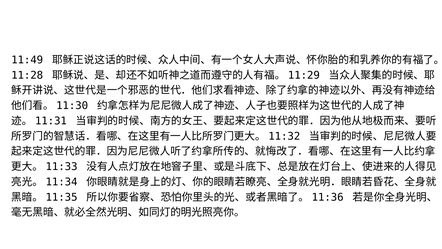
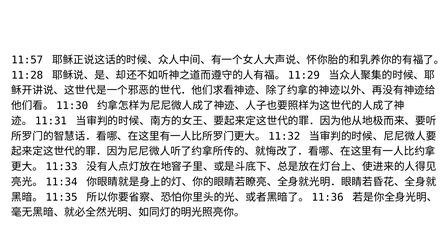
11:49: 11:49 -> 11:57 (27, 60)
